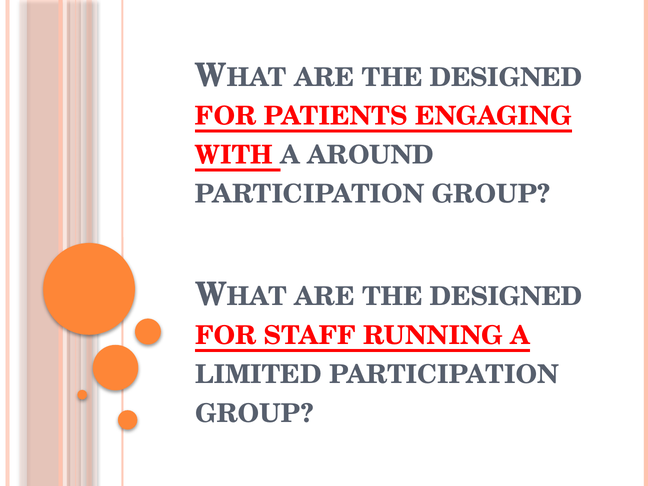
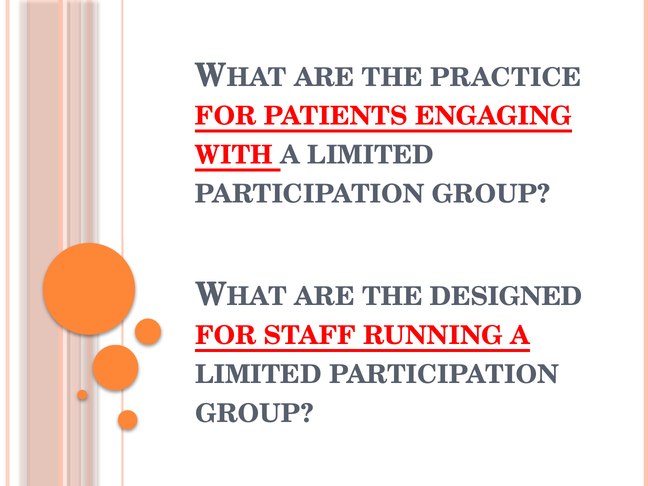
DESIGNED: DESIGNED -> PRACTICE (506, 78)
AROUND: AROUND -> LIMITED (371, 155)
